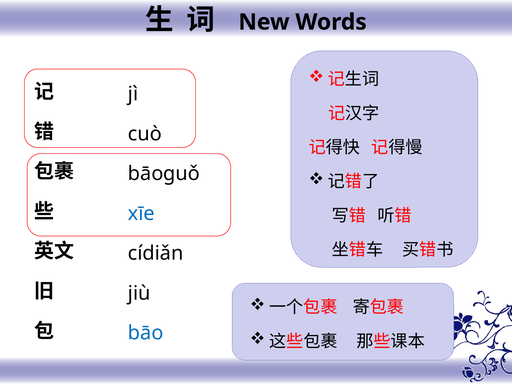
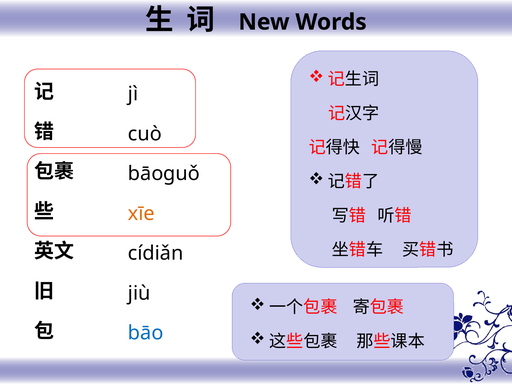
xīe colour: blue -> orange (141, 213)
